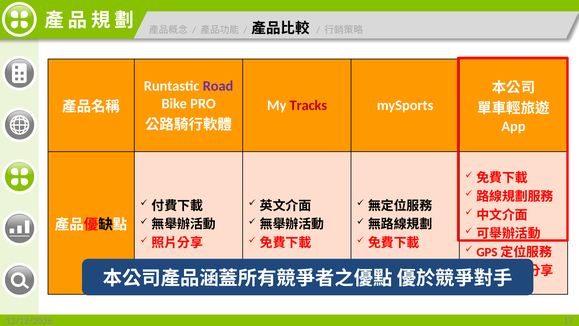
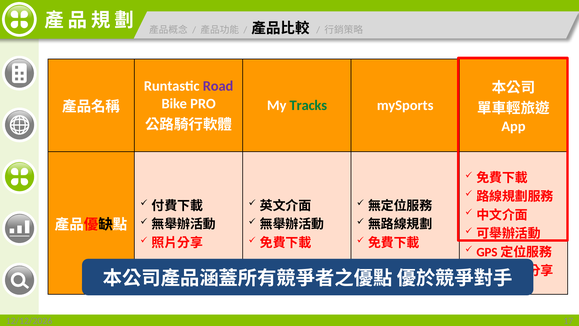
Tracks colour: red -> green (308, 105)
